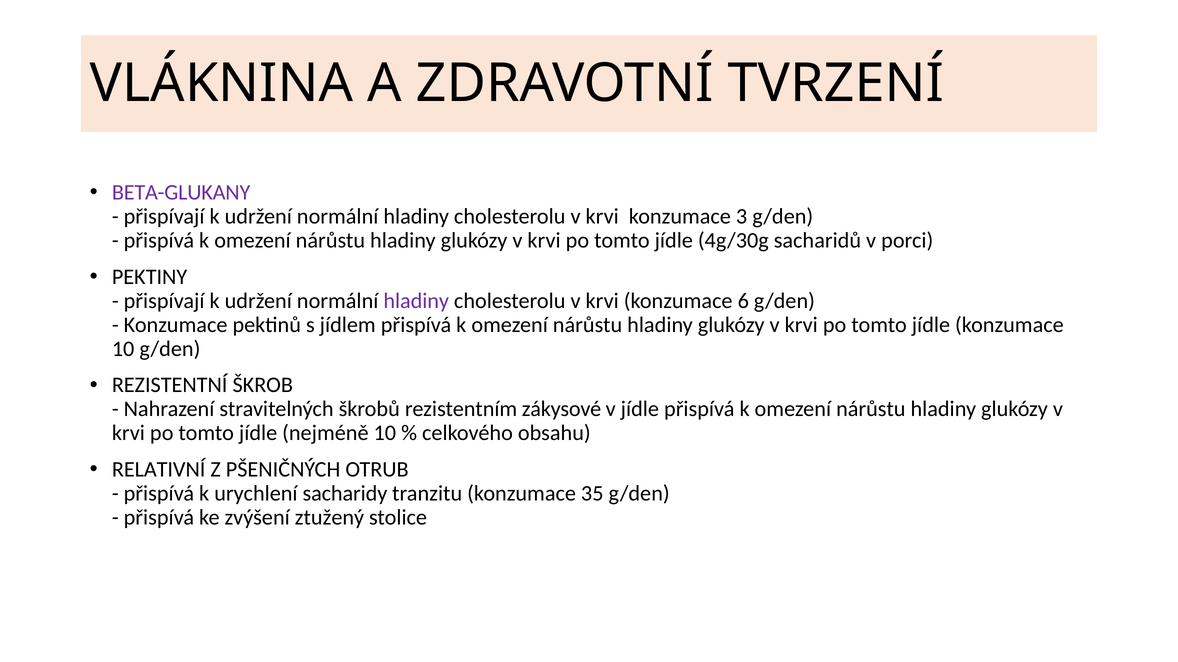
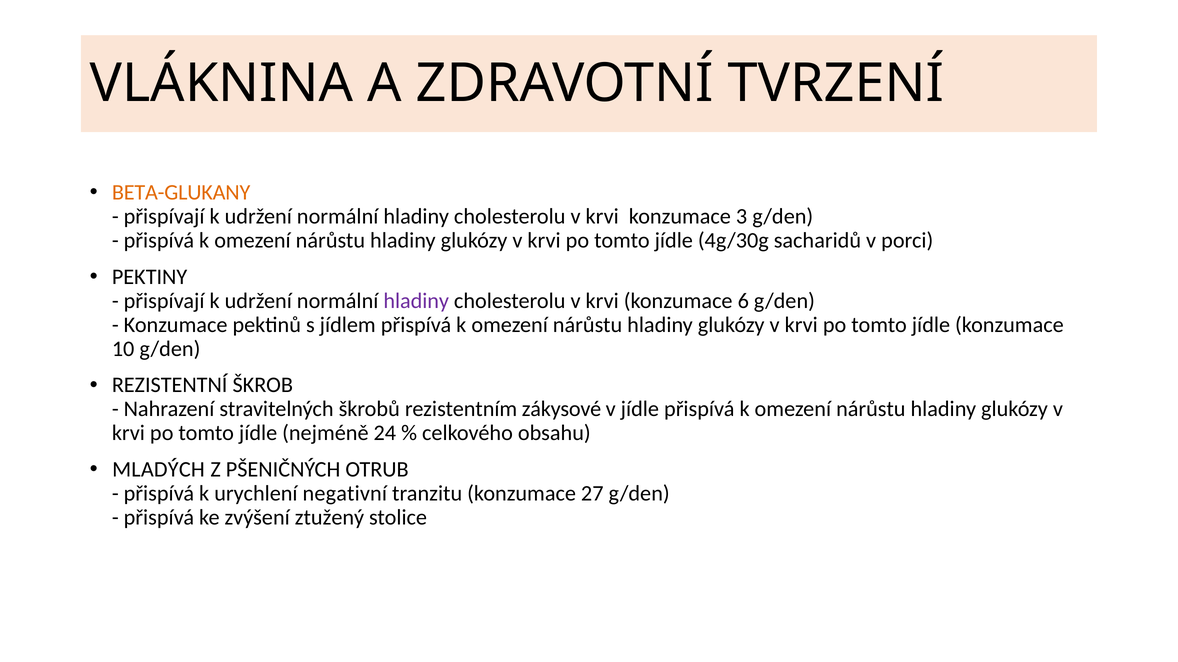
BETA-GLUKANY colour: purple -> orange (181, 193)
nejméně 10: 10 -> 24 (385, 434)
RELATIVNÍ: RELATIVNÍ -> MLADÝCH (158, 470)
sacharidy: sacharidy -> negativní (345, 494)
35: 35 -> 27 (592, 494)
